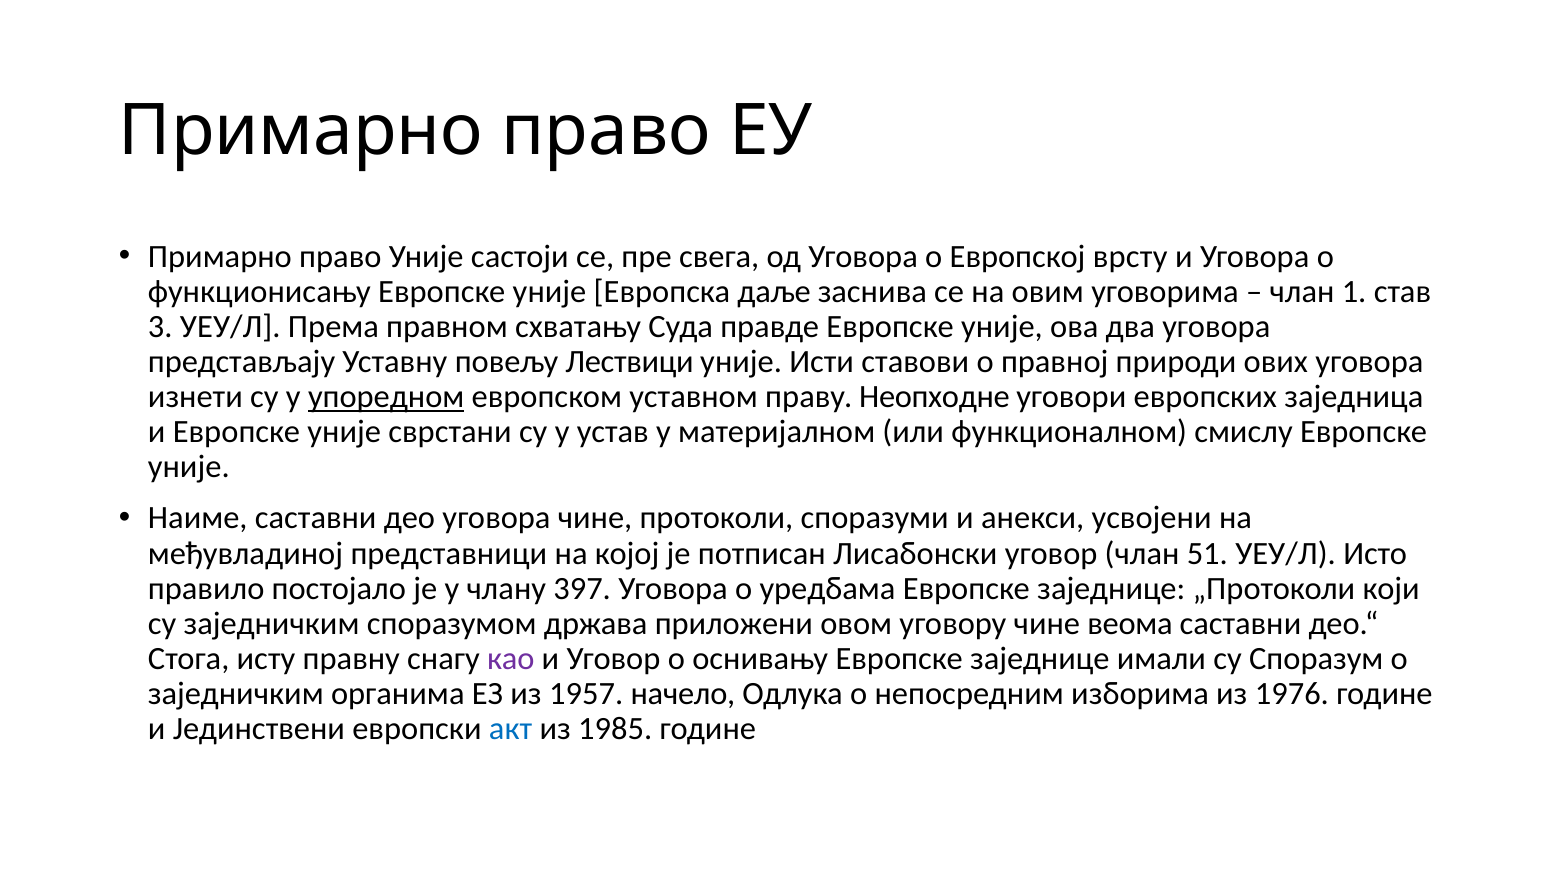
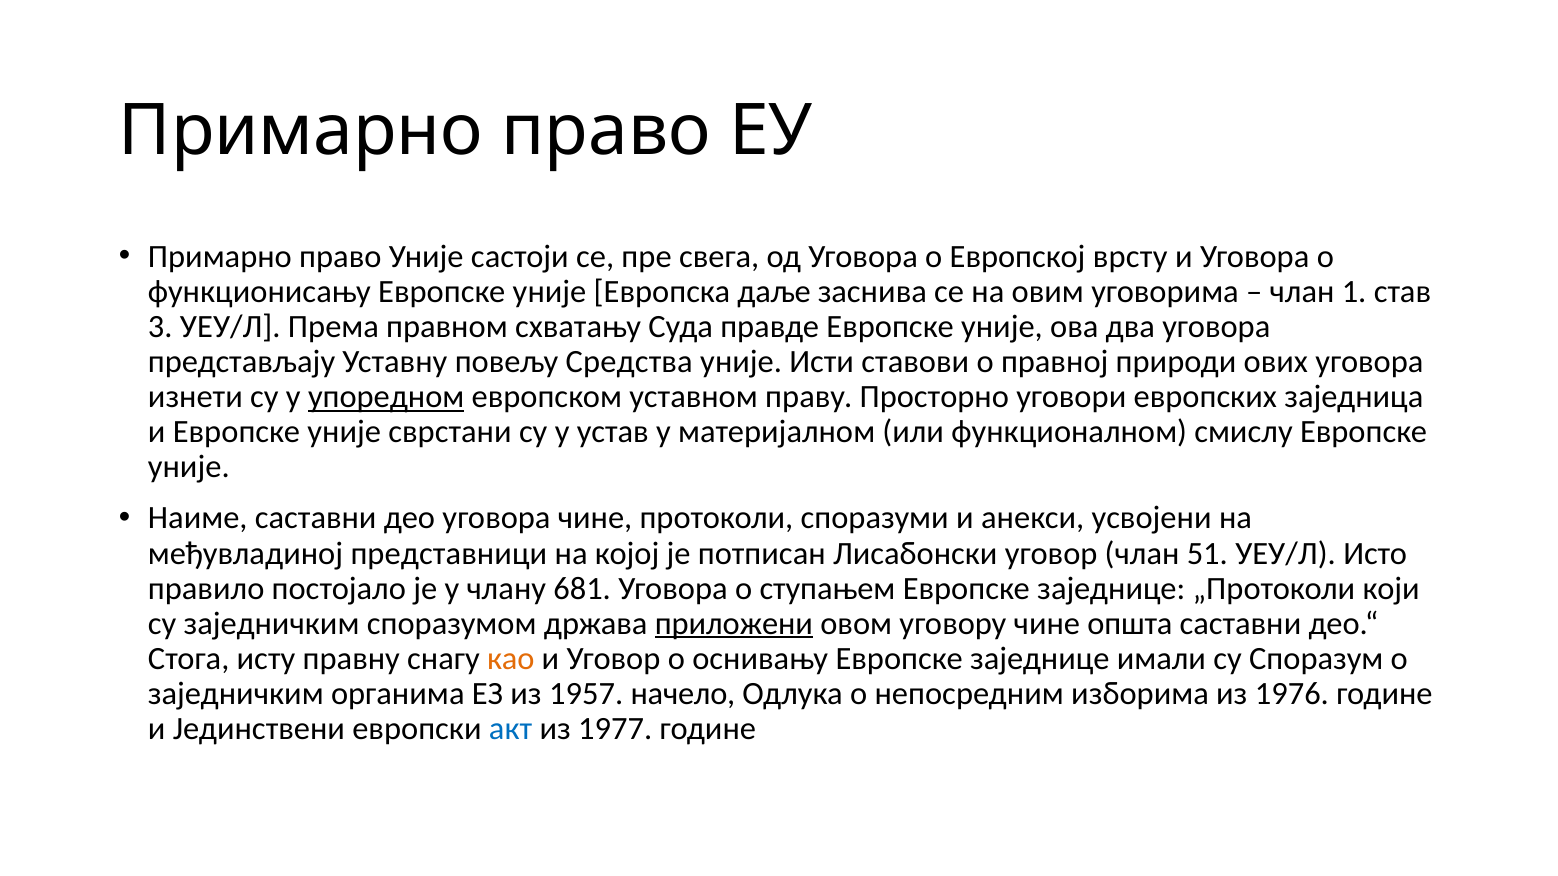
Лествици: Лествици -> Средства (629, 362)
Неопходне: Неопходне -> Просторно (934, 397)
397: 397 -> 681 (582, 589)
уредбама: уредбама -> ступањем (827, 589)
приложени underline: none -> present (734, 624)
веома: веома -> општа (1130, 624)
као colour: purple -> orange (511, 659)
1985: 1985 -> 1977 (615, 729)
